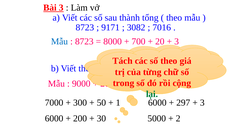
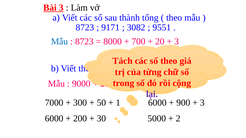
7016: 7016 -> 9551 (162, 28)
lại colour: green -> purple (152, 94)
297: 297 -> 900 (183, 103)
